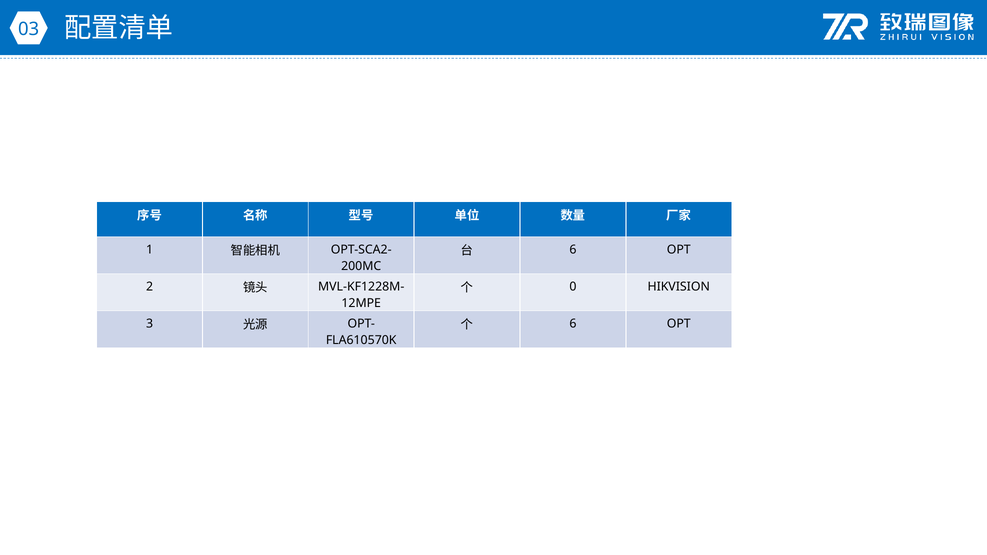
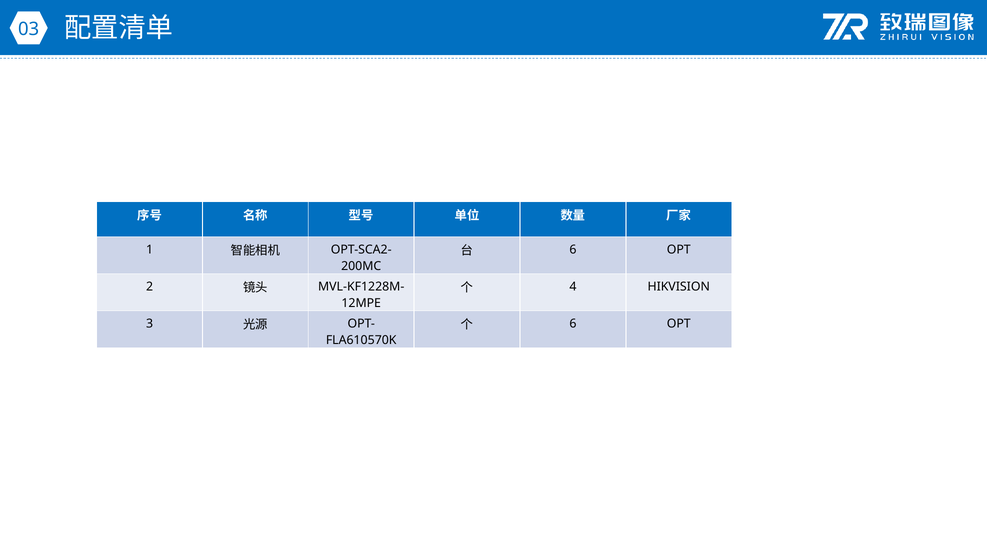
0: 0 -> 4 (573, 287)
